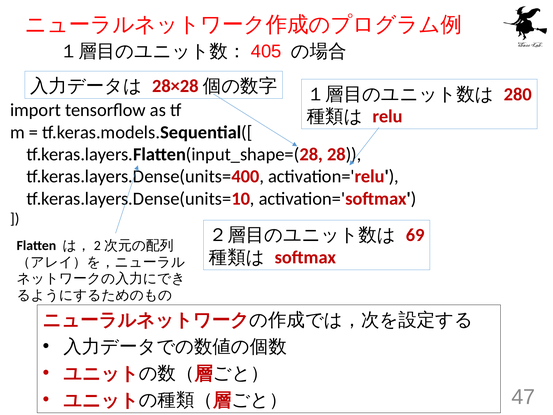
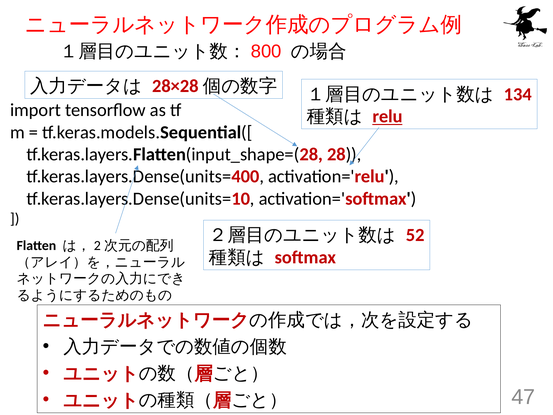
405: 405 -> 800 (266, 51)
280: 280 -> 134 (518, 94)
relu underline: none -> present (387, 116)
69: 69 -> 52 (415, 235)
